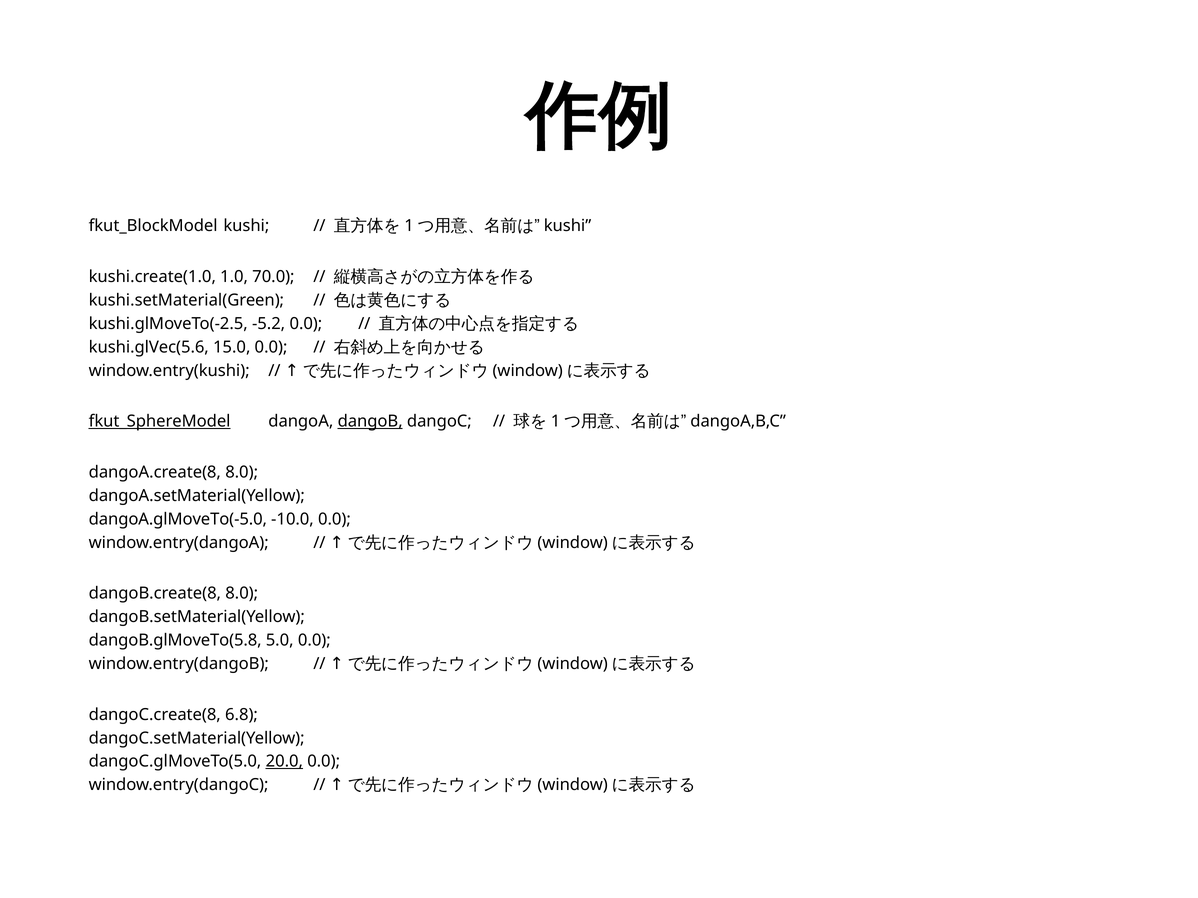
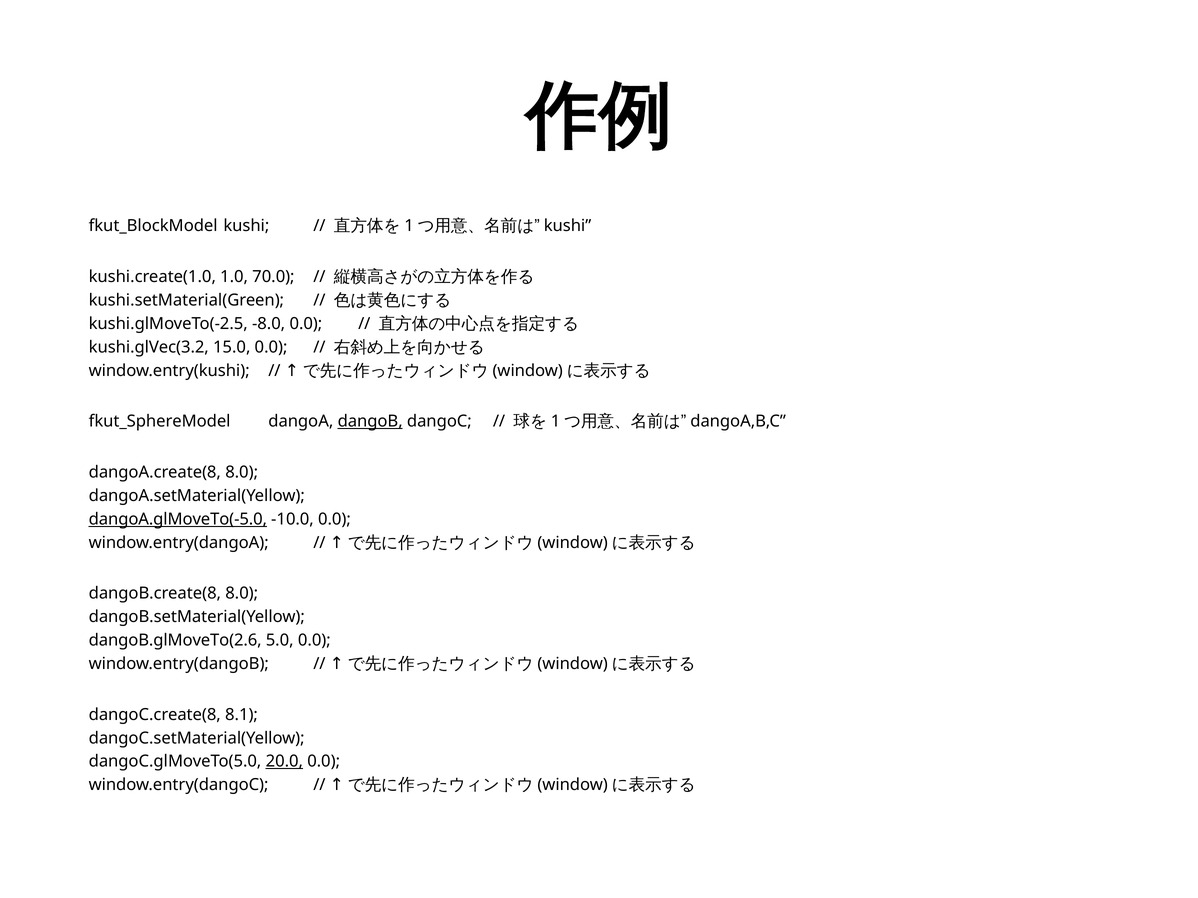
-5.2: -5.2 -> -8.0 (269, 324)
kushi.glVec(5.6: kushi.glVec(5.6 -> kushi.glVec(3.2 (149, 347)
fkut_SphereModel underline: present -> none (160, 422)
dangoA.glMoveTo(-5.0 underline: none -> present (178, 519)
dangoB.glMoveTo(5.8: dangoB.glMoveTo(5.8 -> dangoB.glMoveTo(2.6 (175, 641)
6.8: 6.8 -> 8.1 (242, 715)
